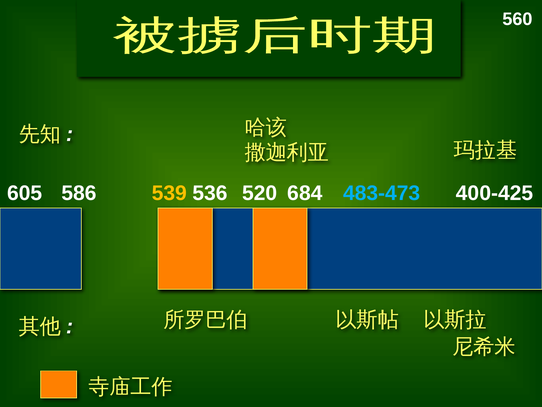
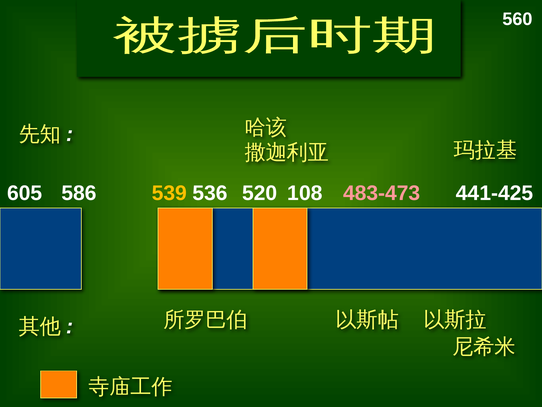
684: 684 -> 108 (305, 193)
483-473 colour: light blue -> pink (382, 193)
400-425: 400-425 -> 441-425 (495, 193)
